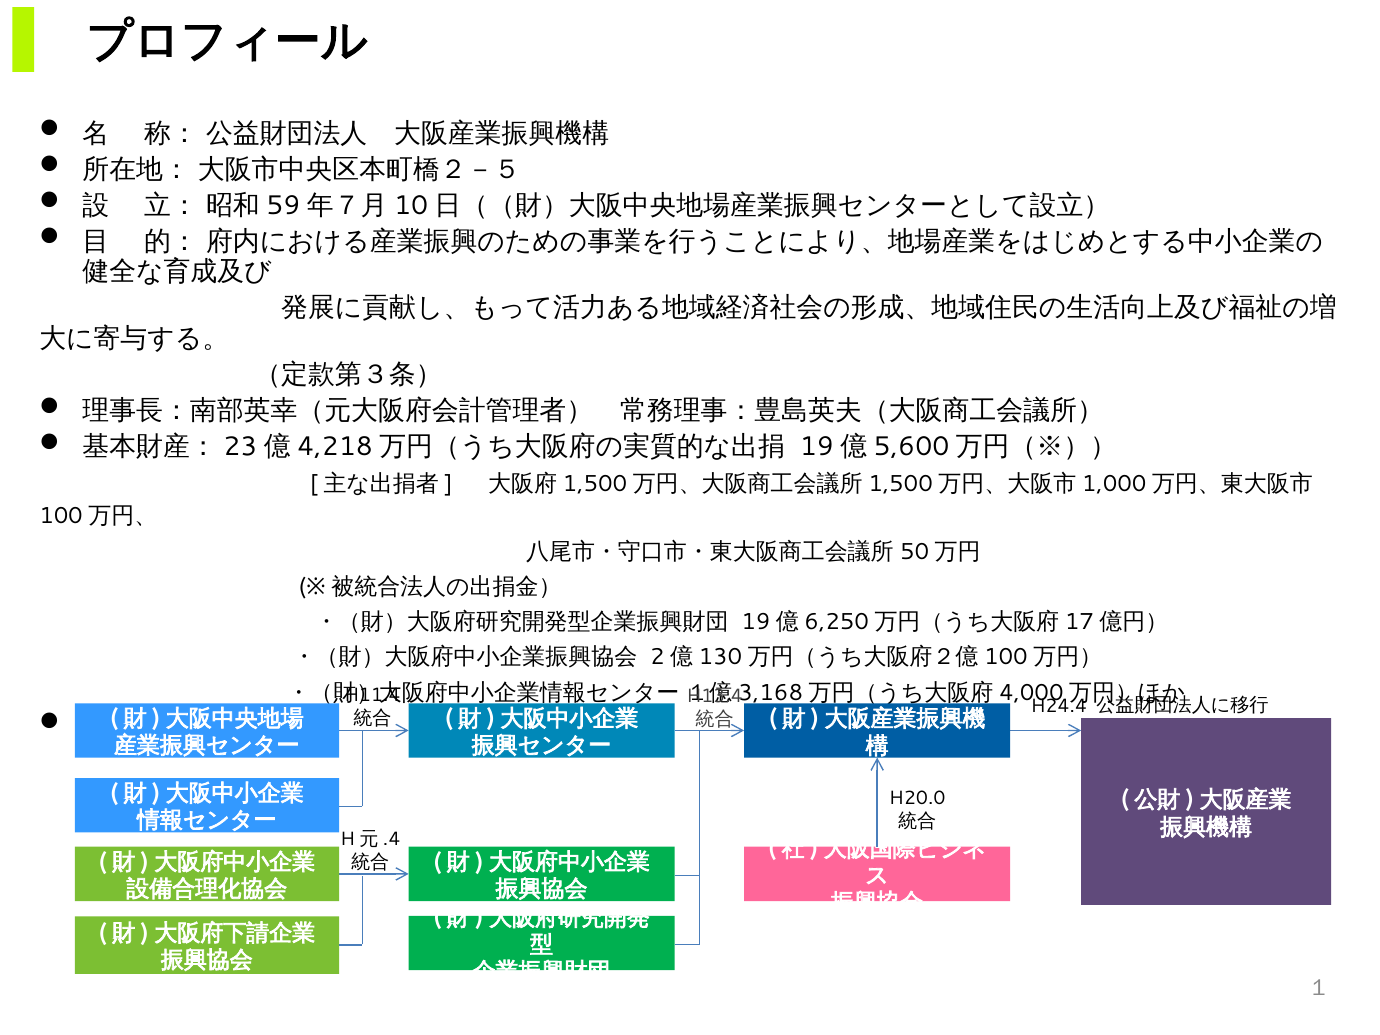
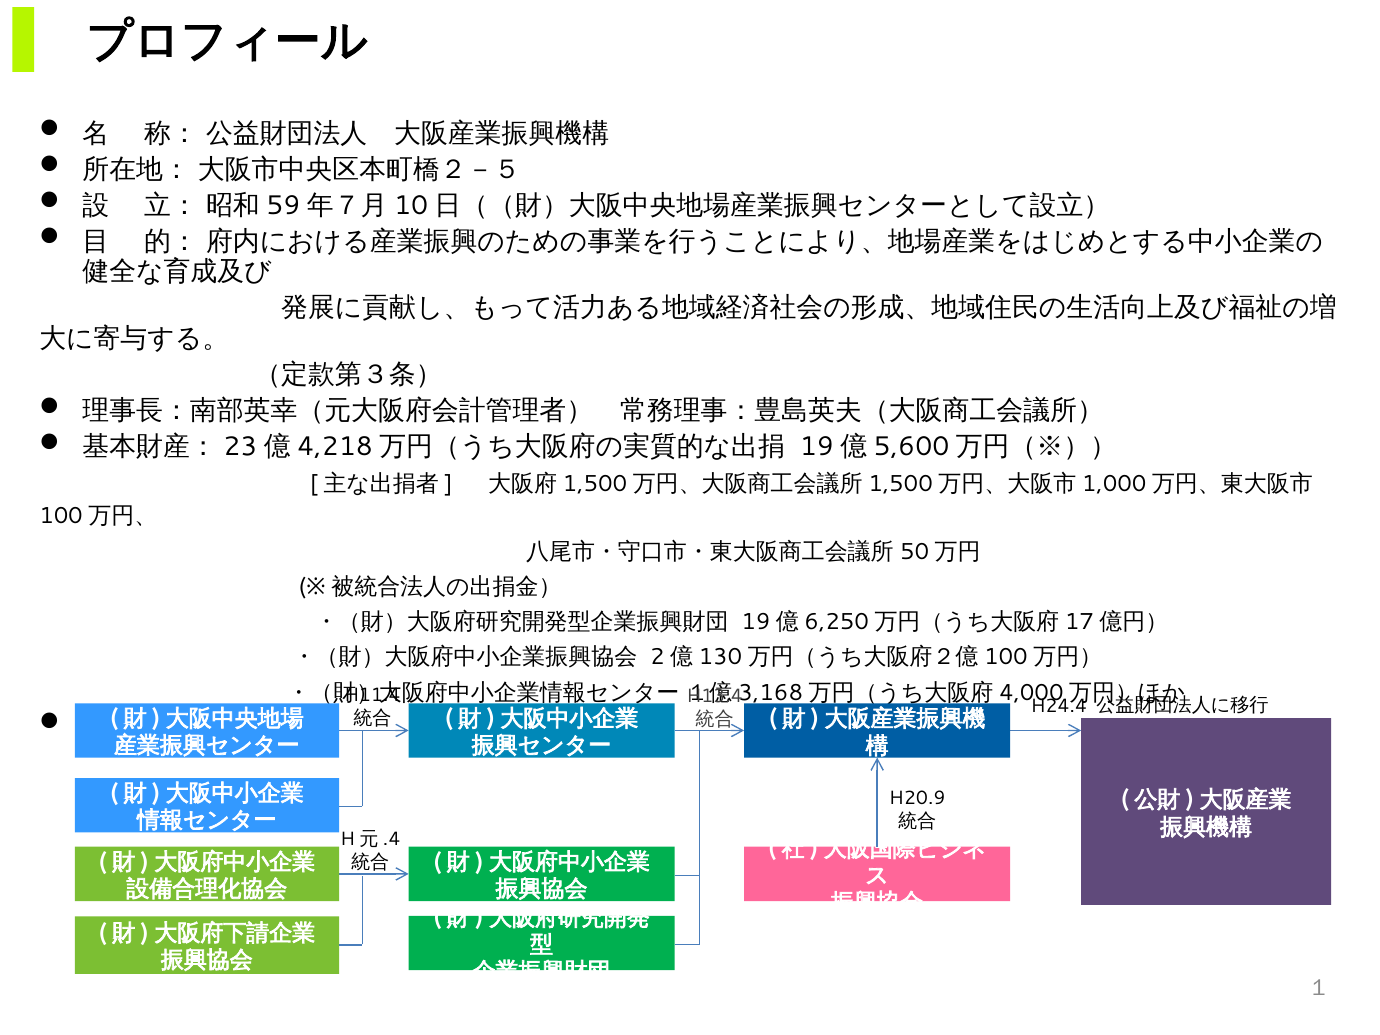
H20.0: H20.0 -> H20.9 (917, 798)
